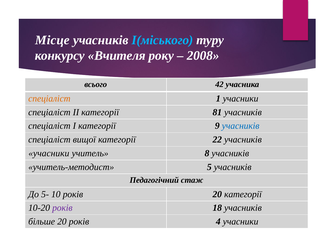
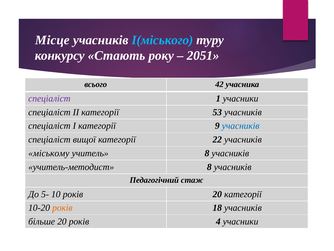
Вчителя: Вчителя -> Стають (117, 56)
2008: 2008 -> 2051 (203, 56)
спеціаліст colour: orange -> purple (49, 98)
81: 81 -> 53 (217, 112)
учасники: учасники -> міському (49, 153)
учитель-методист 5: 5 -> 8 (209, 167)
років colour: purple -> orange (62, 207)
